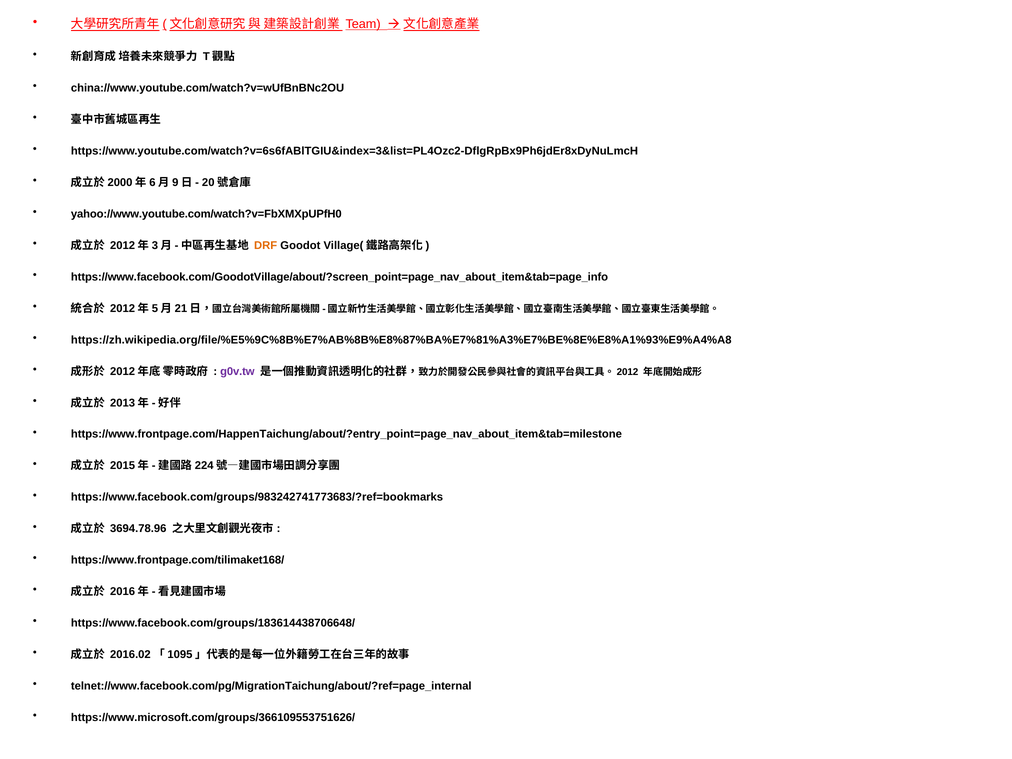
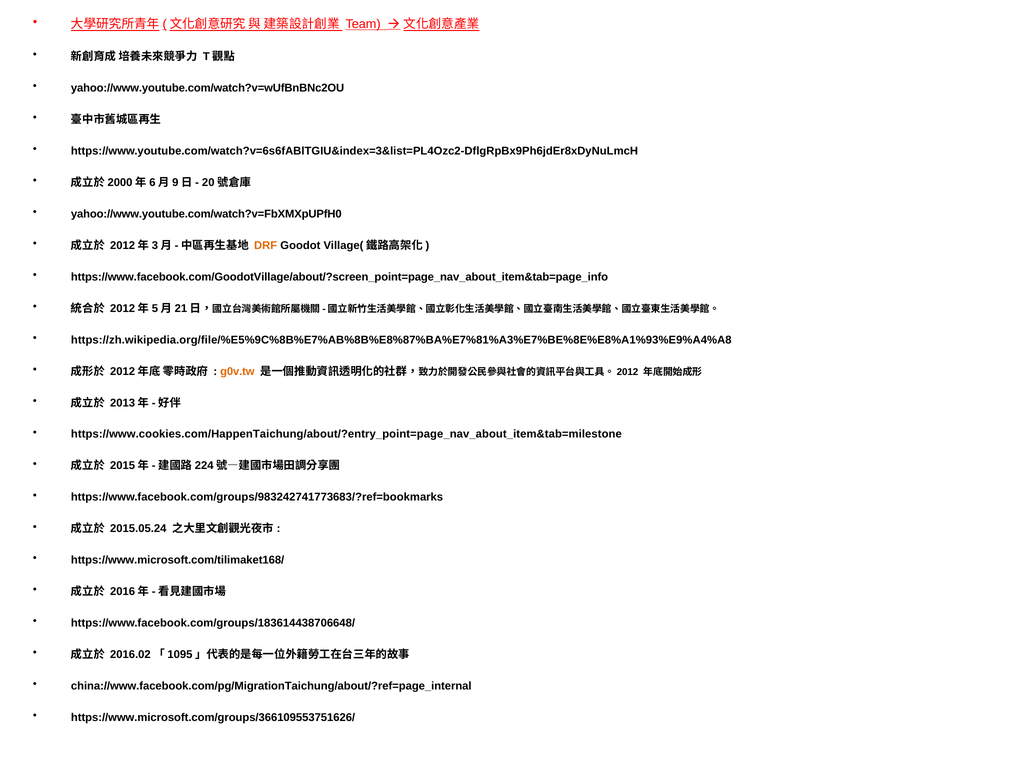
china://www.youtube.com/watch?v=wUfBnBNc2OU: china://www.youtube.com/watch?v=wUfBnBNc2OU -> yahoo://www.youtube.com/watch?v=wUfBnBNc2OU (208, 88)
g0v.tw colour: purple -> orange (237, 371)
https://www.frontpage.com/HappenTaichung/about/?entry_point=page_nav_about_item&tab=milestone: https://www.frontpage.com/HappenTaichung/about/?entry_point=page_nav_about_item&tab=milestone -> https://www.cookies.com/HappenTaichung/about/?entry_point=page_nav_about_item&tab=milestone (346, 434)
3694.78.96: 3694.78.96 -> 2015.05.24 (138, 529)
https://www.frontpage.com/tilimaket168/: https://www.frontpage.com/tilimaket168/ -> https://www.microsoft.com/tilimaket168/ (178, 560)
telnet://www.facebook.com/pg/MigrationTaichung/about/?ref=page_internal: telnet://www.facebook.com/pg/MigrationTaichung/about/?ref=page_internal -> china://www.facebook.com/pg/MigrationTaichung/about/?ref=page_internal (271, 686)
